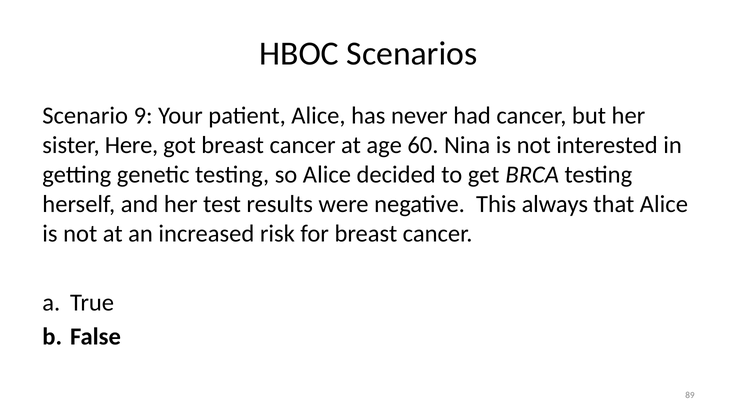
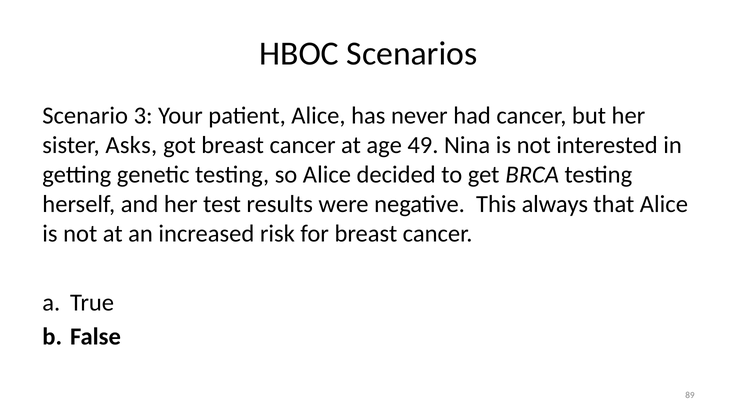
9: 9 -> 3 (143, 116)
Here: Here -> Asks (131, 145)
60: 60 -> 49 (423, 145)
